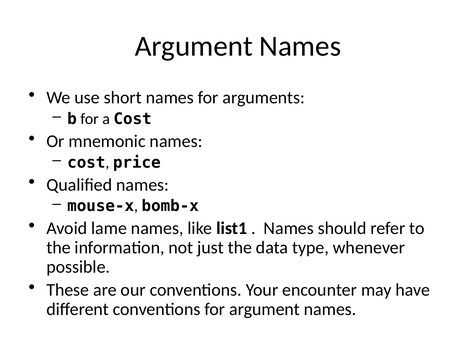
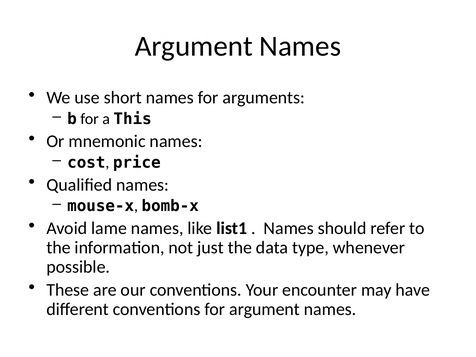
a Cost: Cost -> This (133, 119)
